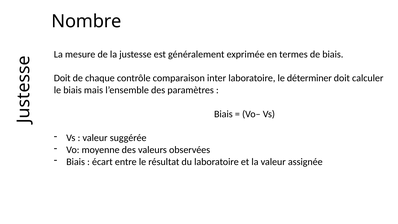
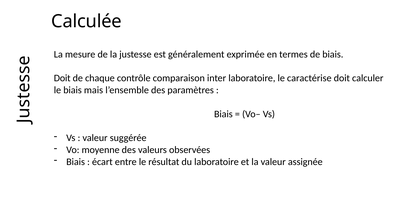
Nombre: Nombre -> Calculée (86, 21)
déterminer: déterminer -> caractérise (309, 78)
